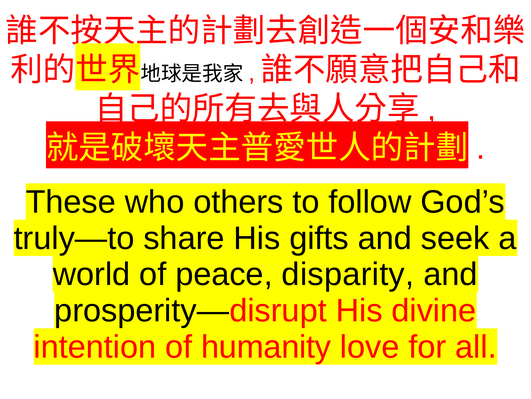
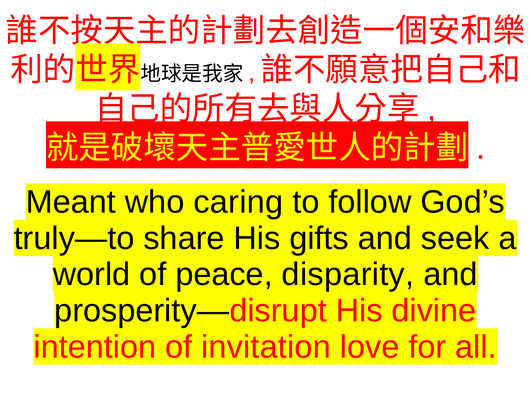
These: These -> Meant (71, 202)
others: others -> caring (238, 202)
humanity: humanity -> invitation (266, 346)
